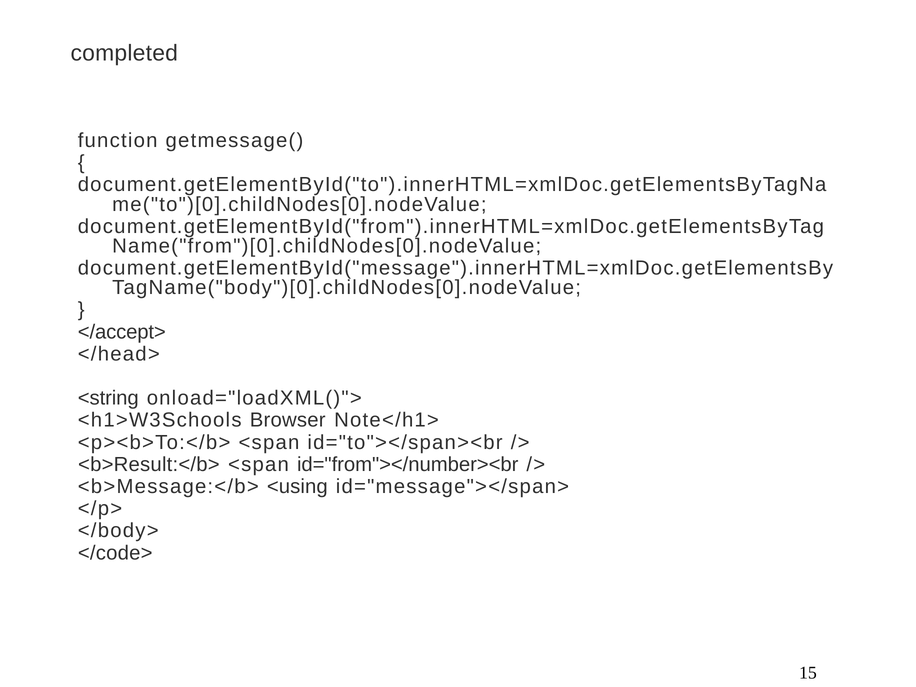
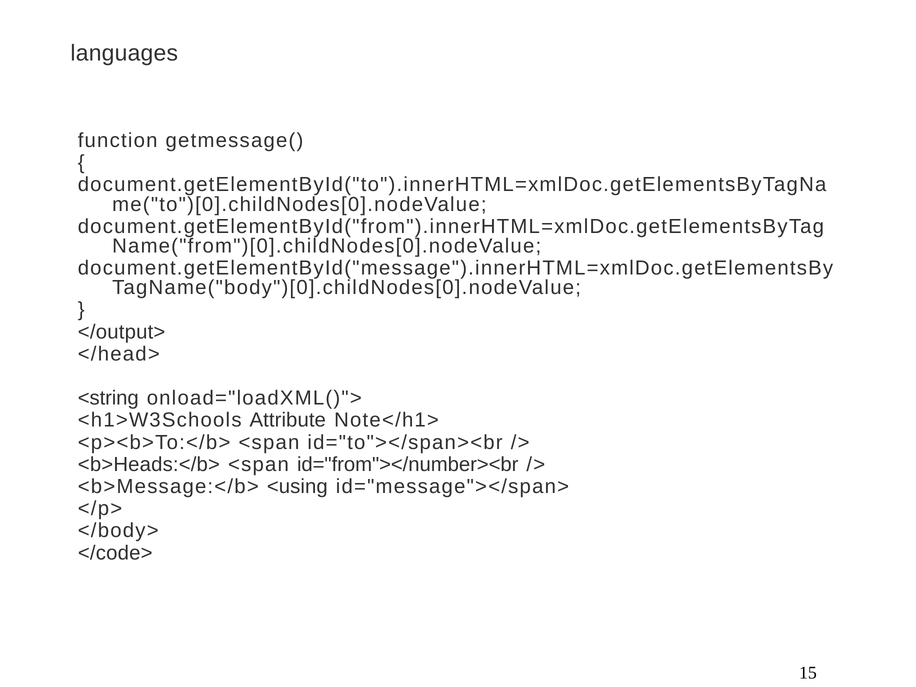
completed: completed -> languages (124, 53)
</accept>: </accept> -> </output> (122, 332)
Browser: Browser -> Attribute (288, 420)
<b>Result:</b>: <b>Result:</b> -> <b>Heads:</b> (149, 464)
